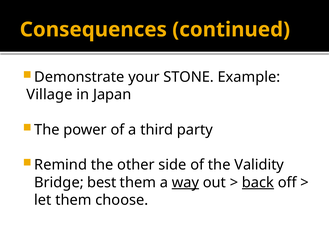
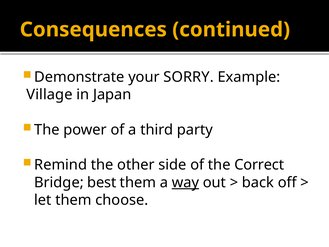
STONE: STONE -> SORRY (189, 77)
Validity: Validity -> Correct (259, 165)
back underline: present -> none (258, 182)
